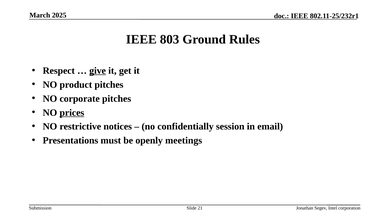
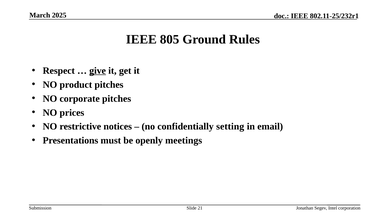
803: 803 -> 805 (170, 39)
prices underline: present -> none (72, 113)
session: session -> setting (230, 127)
